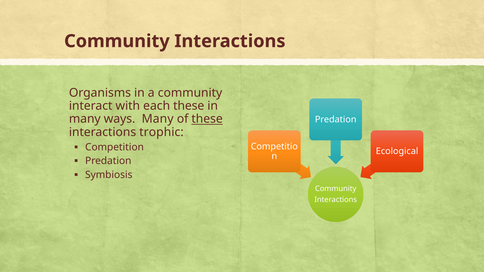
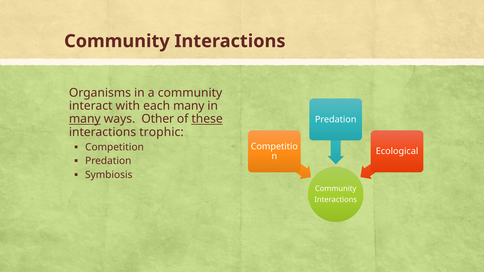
each these: these -> many (189, 106)
many underline: none -> present (85, 119)
ways Many: Many -> Other (158, 119)
